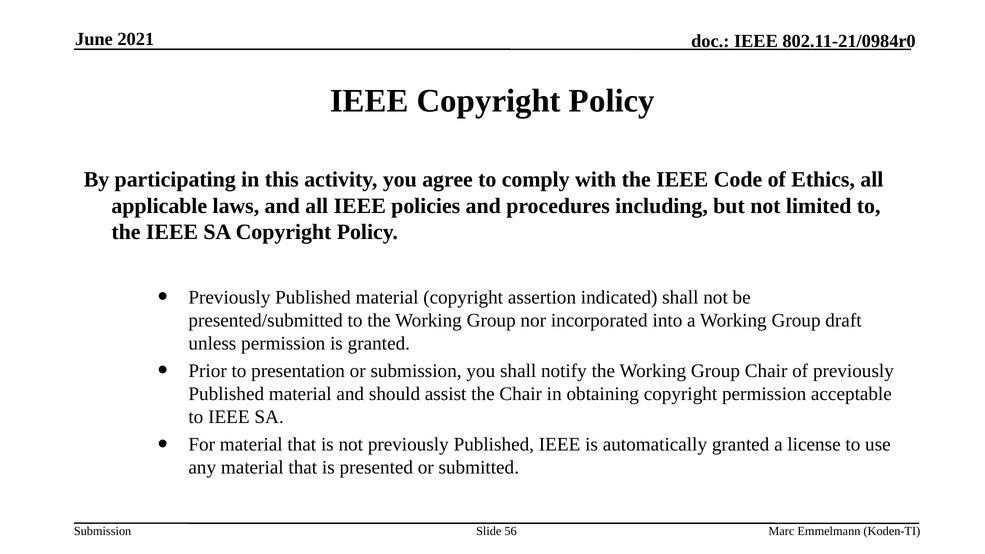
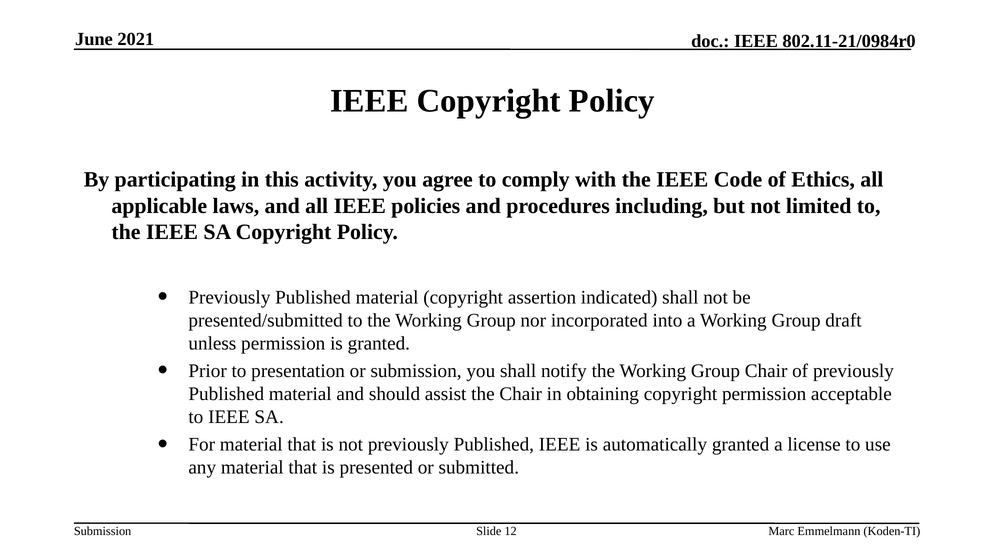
56: 56 -> 12 (511, 531)
